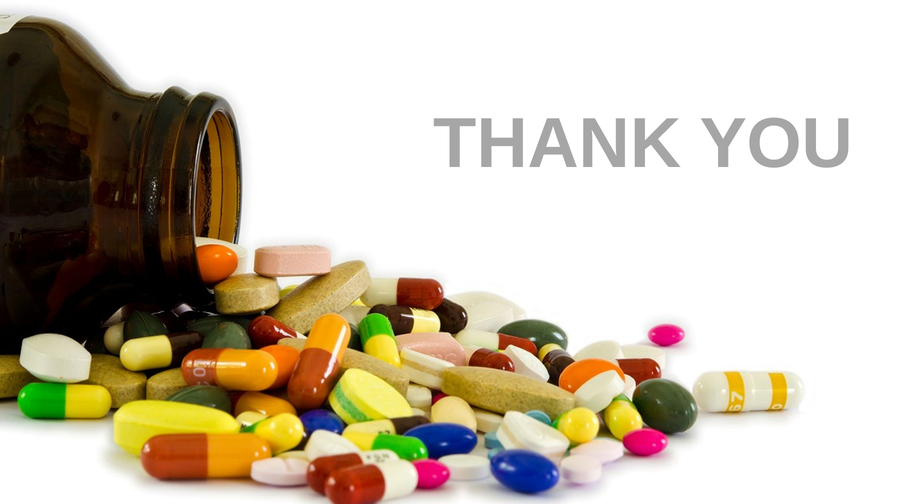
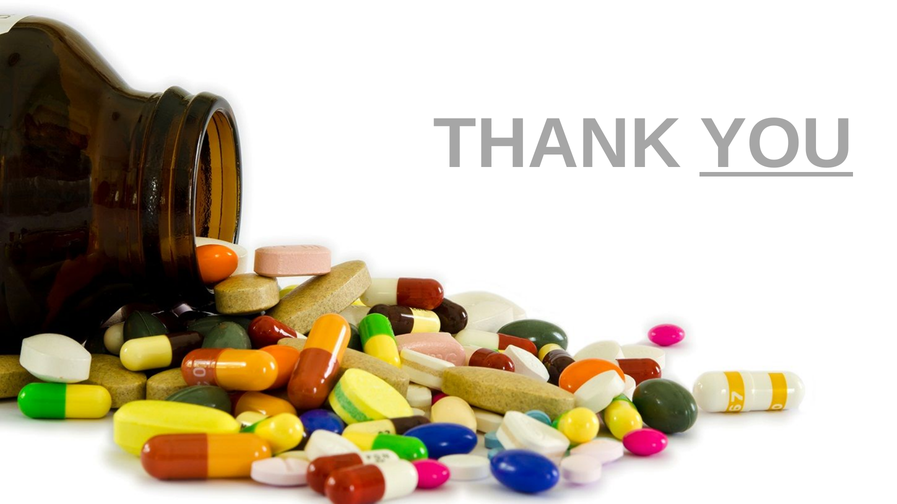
YOU underline: none -> present (776, 144)
